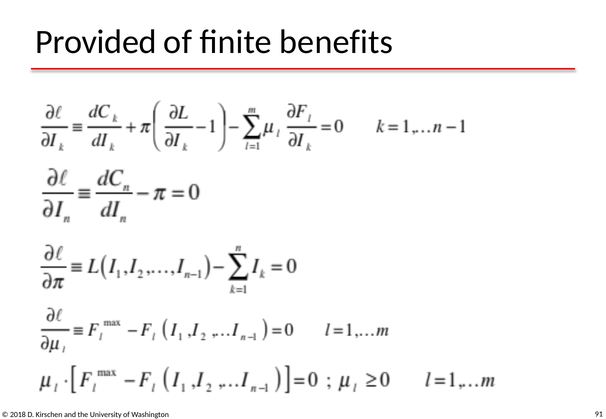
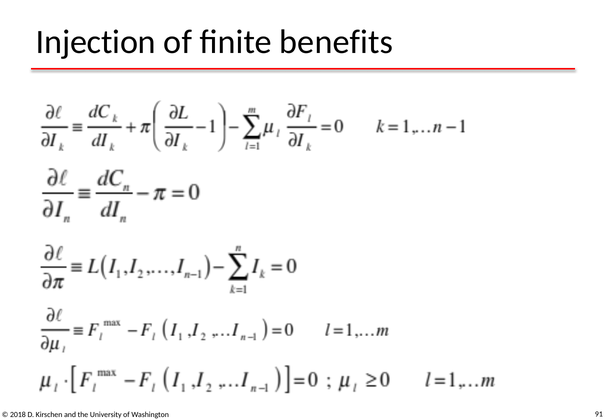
Provided: Provided -> Injection (96, 42)
